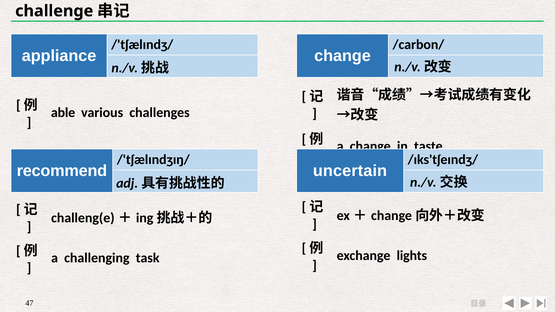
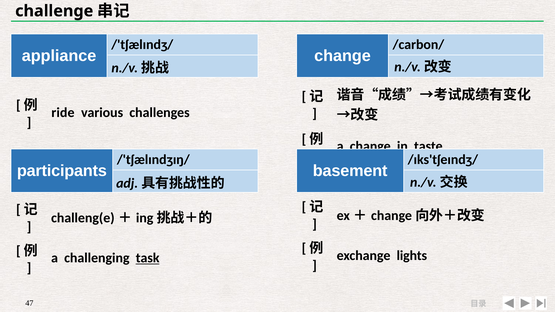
able: able -> ride (63, 113)
recommend: recommend -> participants (62, 171)
uncertain: uncertain -> basement (350, 171)
task underline: none -> present (148, 258)
